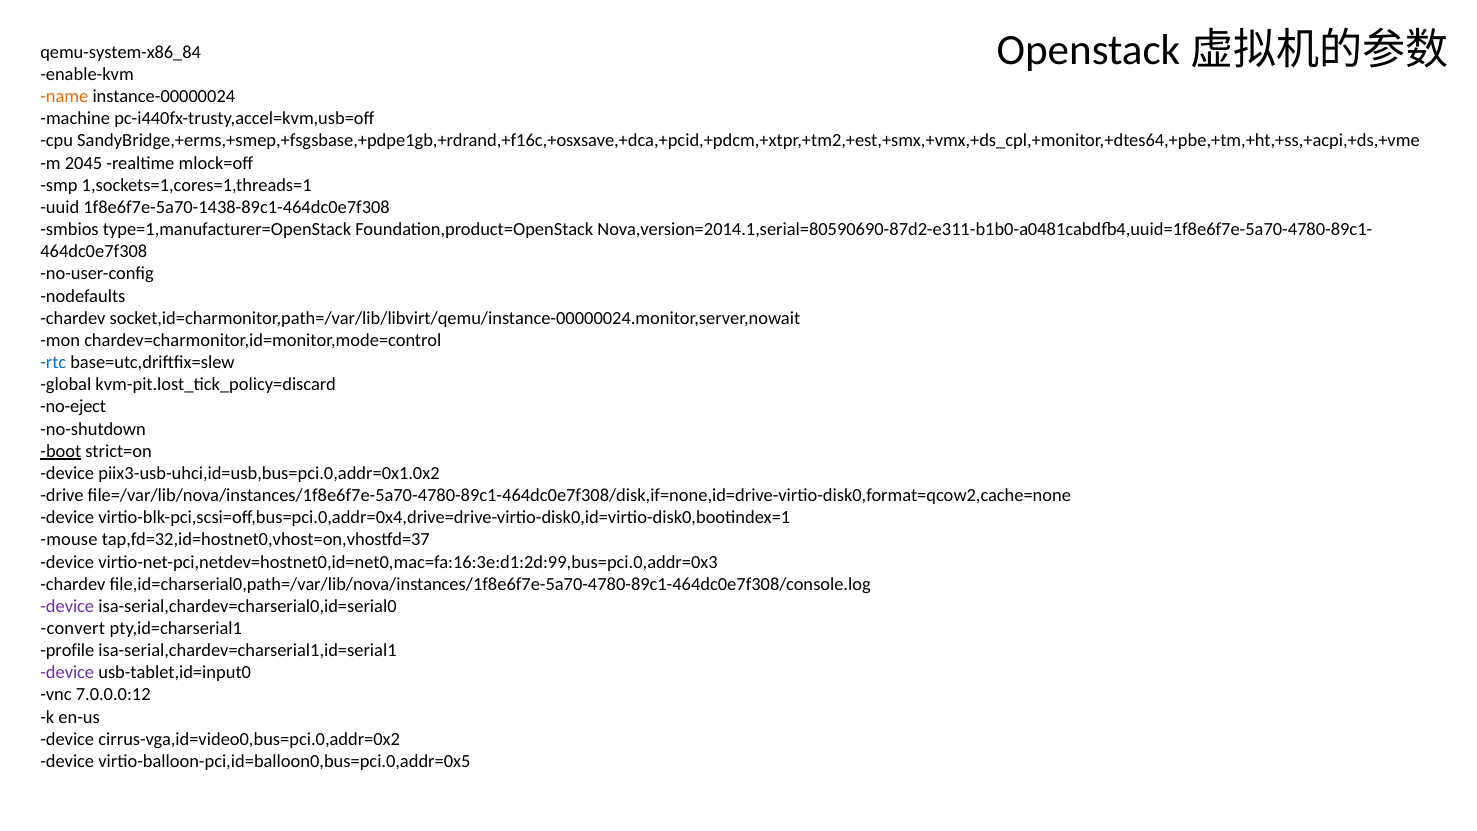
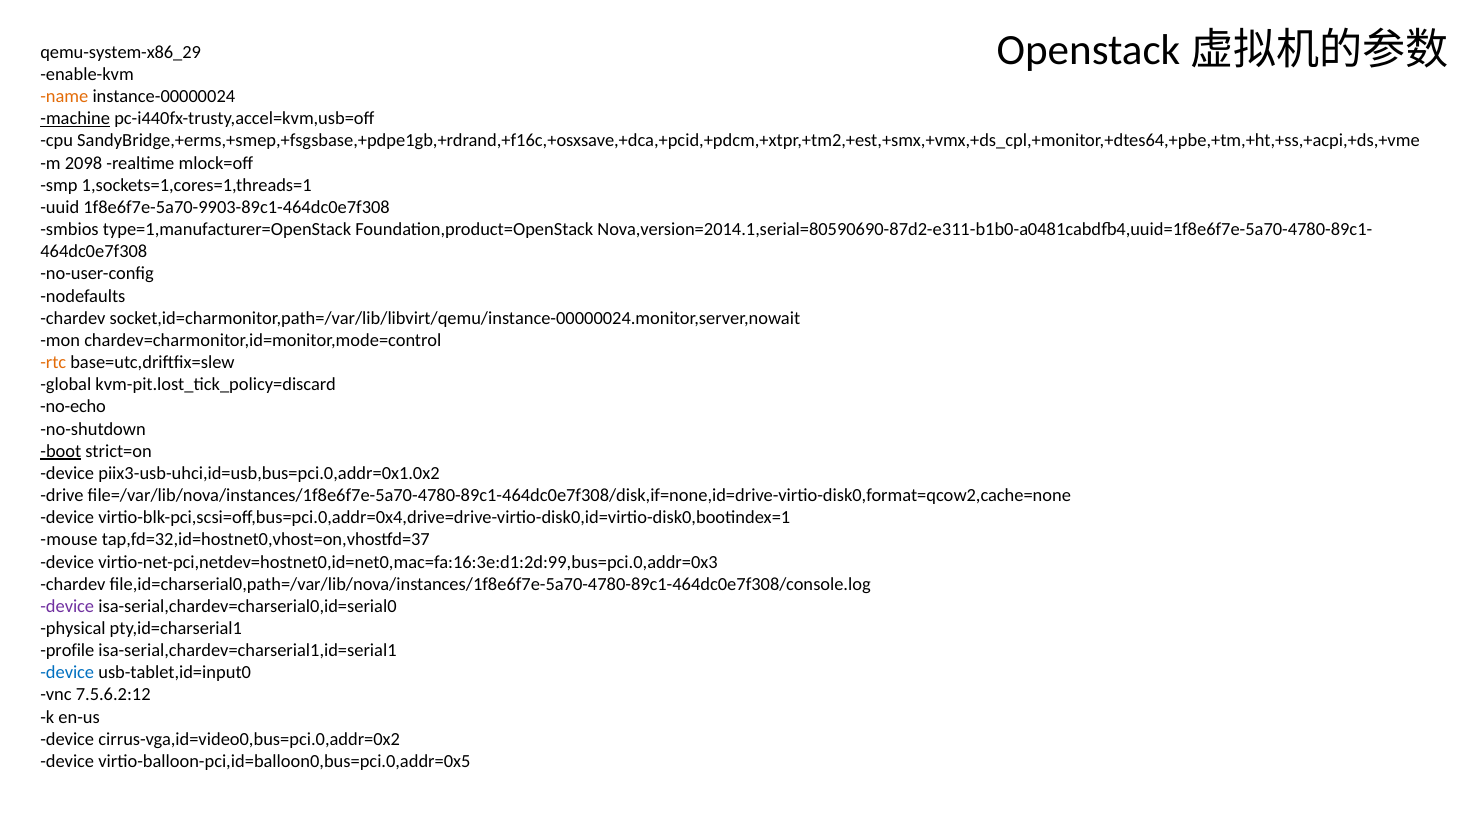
qemu-system-x86_84: qemu-system-x86_84 -> qemu-system-x86_29 (121, 52)
machine underline: none -> present (75, 119)
2045: 2045 -> 2098 (84, 163)
1f8e6f7e-5a70-1438-89c1-464dc0e7f308: 1f8e6f7e-5a70-1438-89c1-464dc0e7f308 -> 1f8e6f7e-5a70-9903-89c1-464dc0e7f308 (237, 207)
rtc colour: blue -> orange (53, 362)
no-eject: no-eject -> no-echo (73, 407)
convert: convert -> physical (73, 628)
device colour: purple -> blue (67, 673)
7.0.0.0:12: 7.0.0.0:12 -> 7.5.6.2:12 (113, 695)
